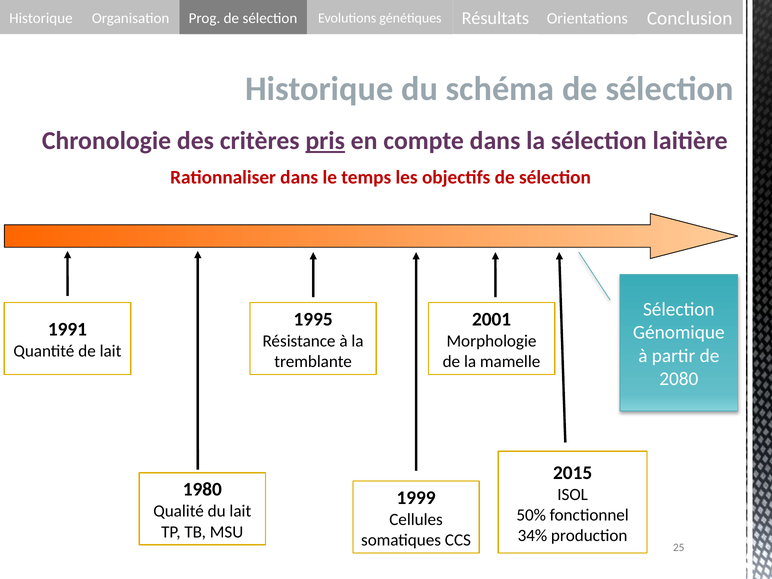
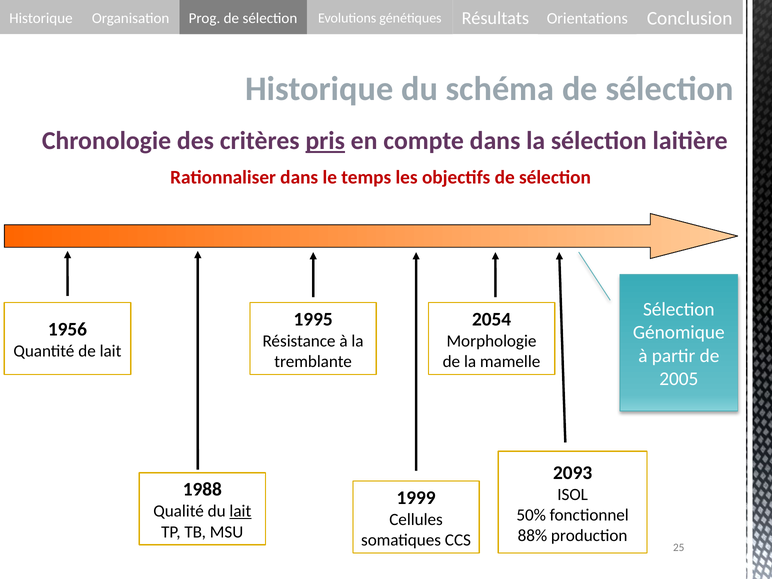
2001: 2001 -> 2054 (492, 319)
1991: 1991 -> 1956 (67, 330)
2080: 2080 -> 2005 (679, 379)
2015: 2015 -> 2093 (573, 473)
1980: 1980 -> 1988 (202, 490)
lait underline: none -> present (240, 511)
34%: 34% -> 88% (532, 536)
